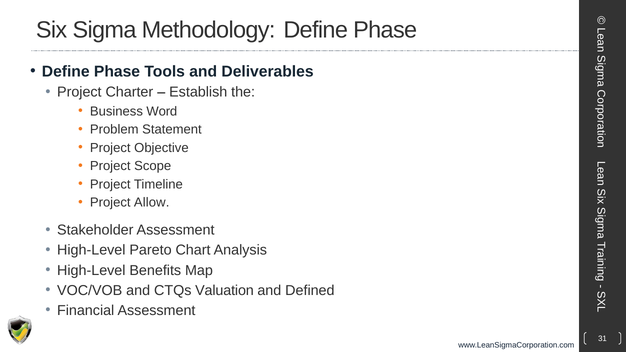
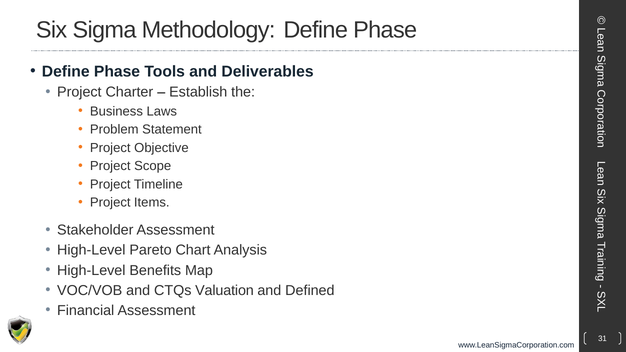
Word: Word -> Laws (162, 111)
Allow: Allow -> Items (152, 203)
